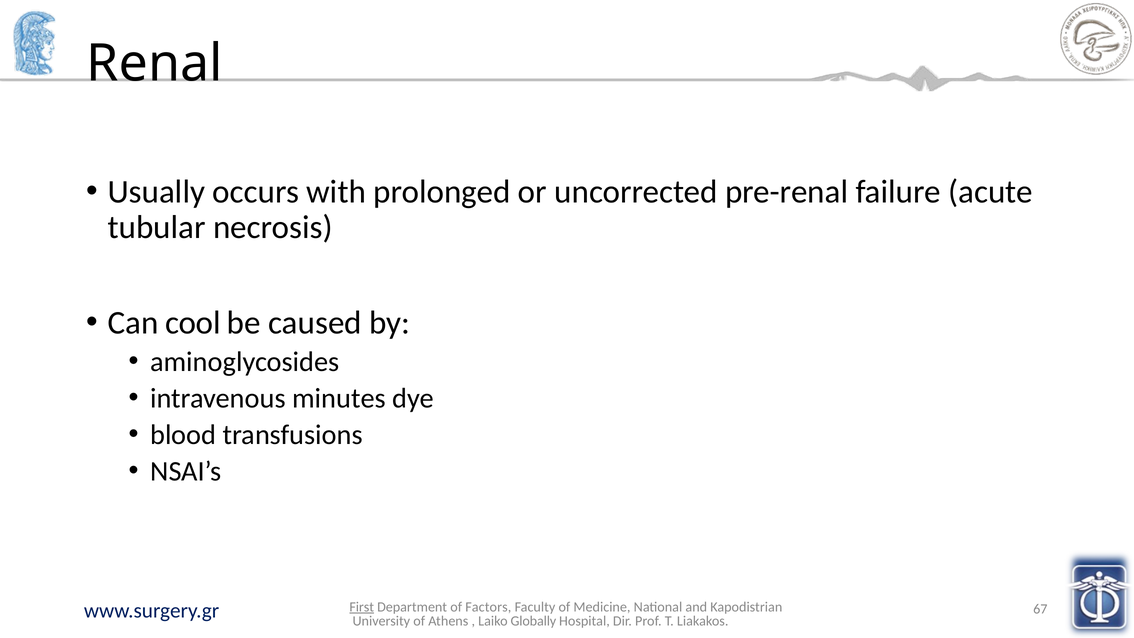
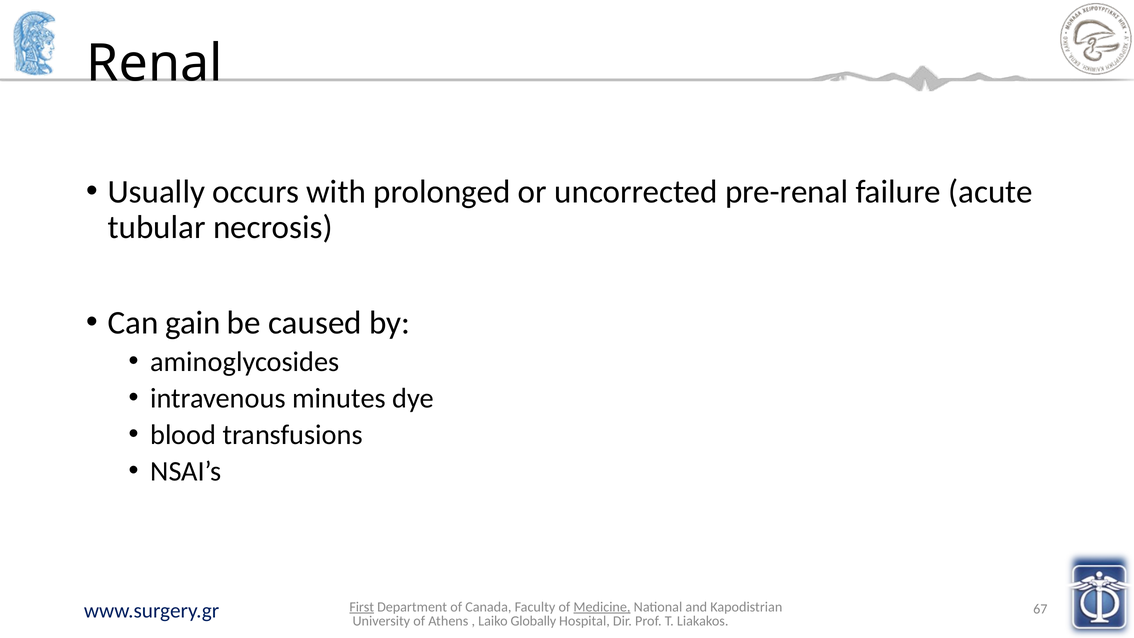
cool: cool -> gain (193, 323)
Factors: Factors -> Canada (488, 607)
Medicine underline: none -> present (602, 607)
